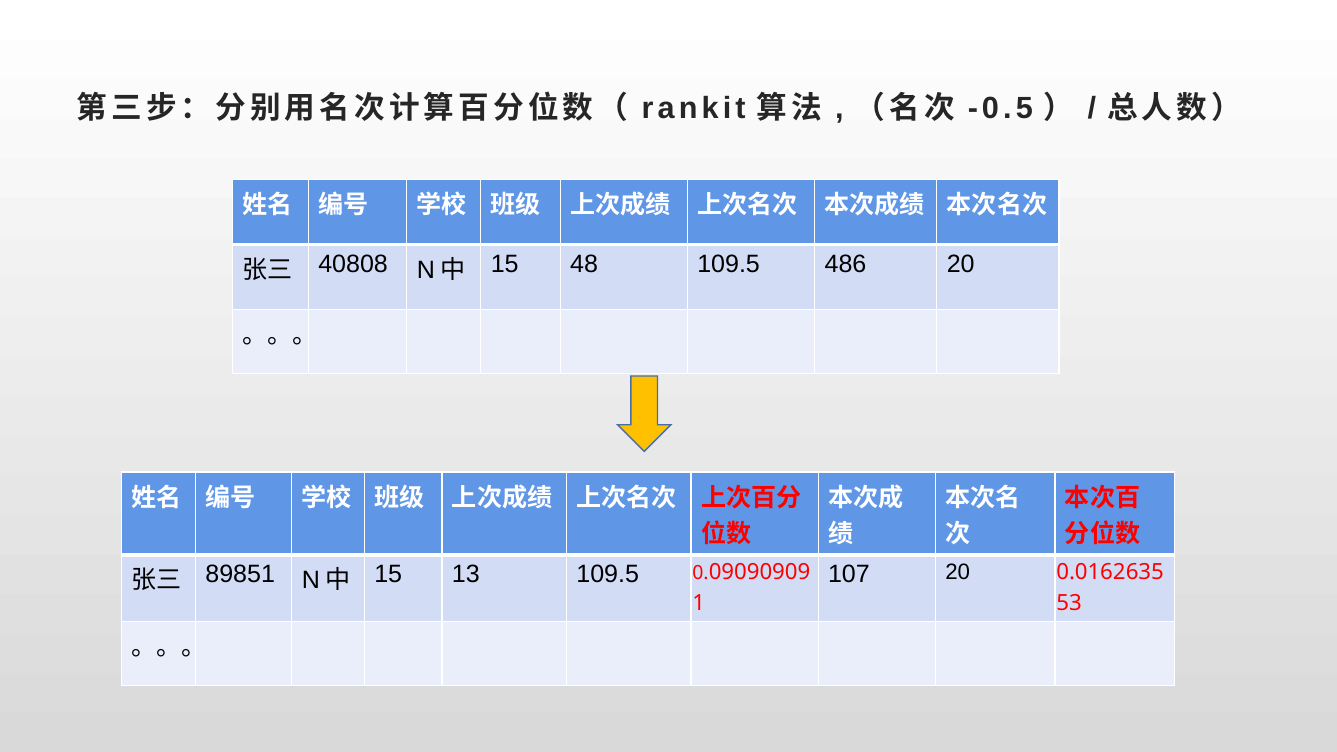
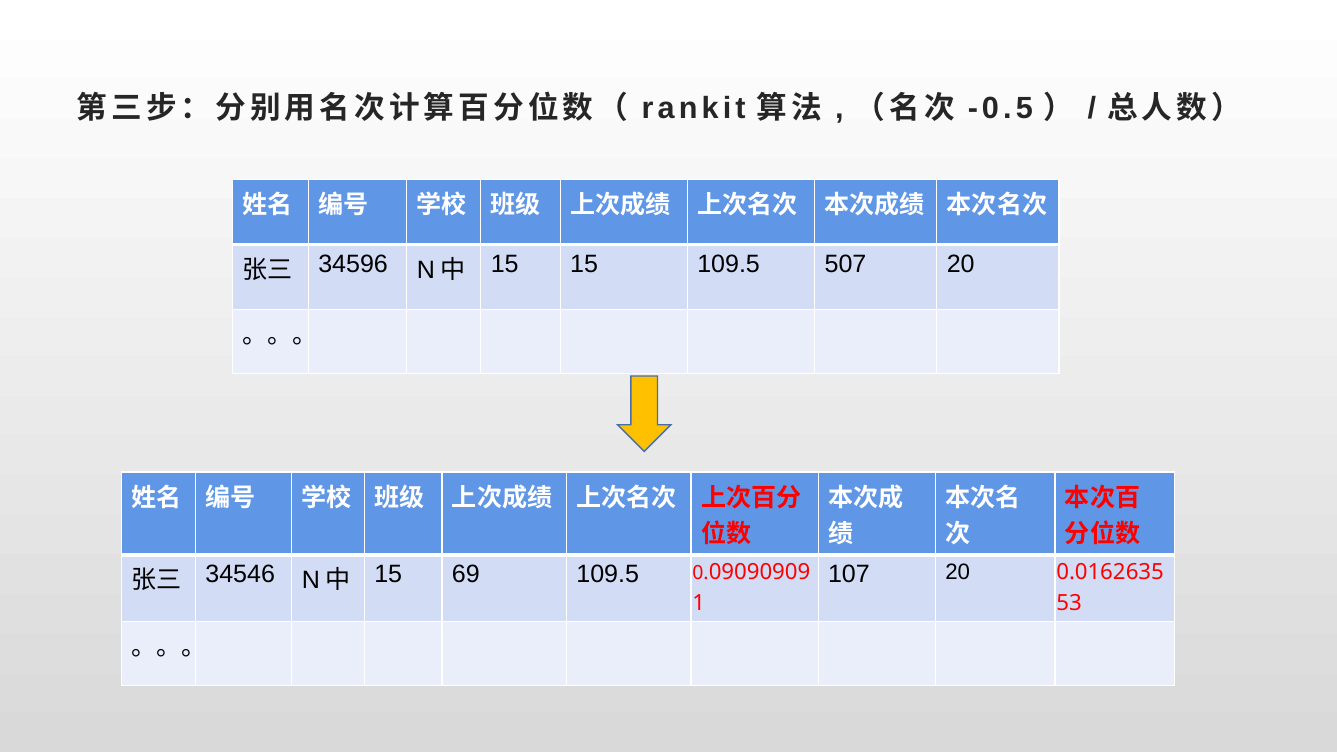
40808: 40808 -> 34596 (353, 264)
15 48: 48 -> 15 (584, 264)
486: 486 -> 507 (845, 264)
89851: 89851 -> 34546 (240, 574)
13: 13 -> 69 (466, 574)
